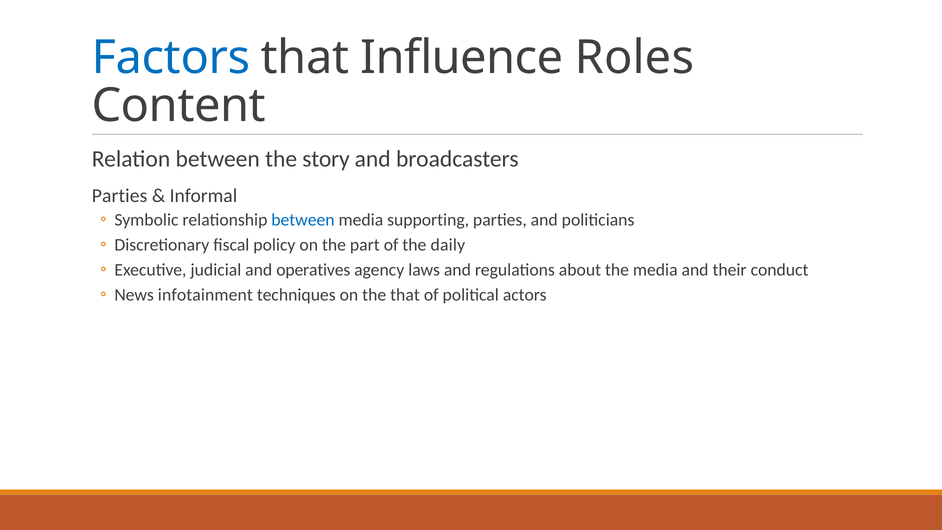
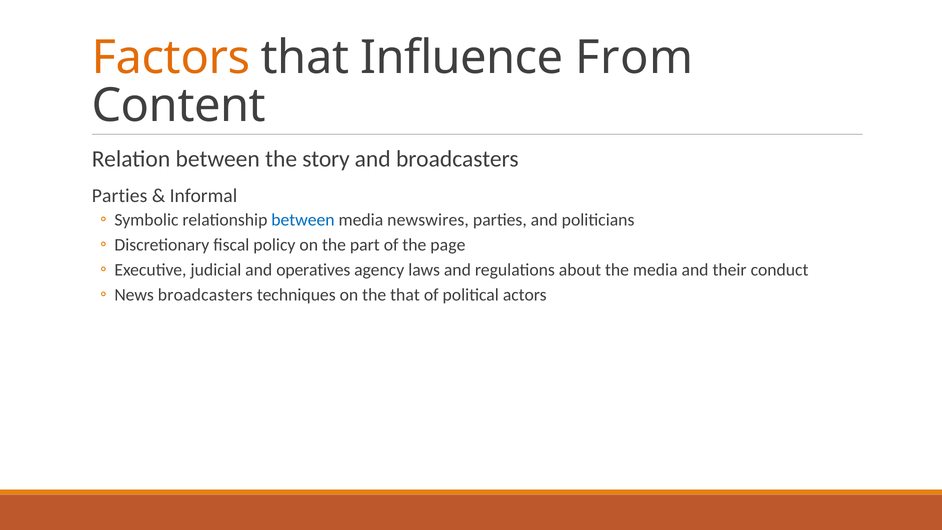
Factors colour: blue -> orange (171, 58)
Roles: Roles -> From (634, 58)
supporting: supporting -> newswires (428, 220)
daily: daily -> page (448, 245)
News infotainment: infotainment -> broadcasters (205, 295)
